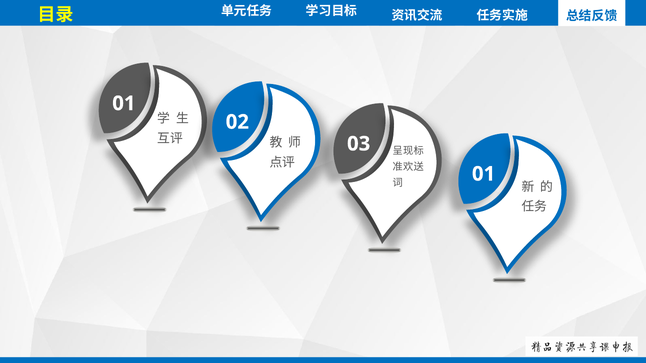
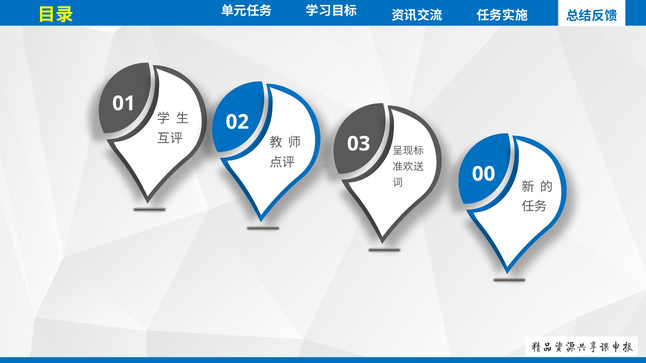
01: 01 -> 00 (484, 174)
